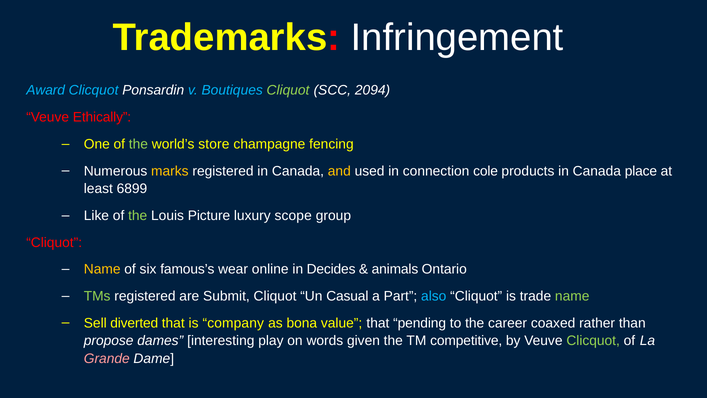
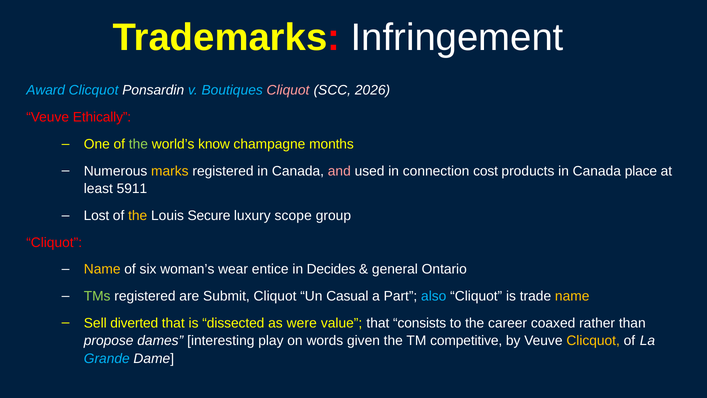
Cliquot colour: light green -> pink (288, 90)
2094: 2094 -> 2026 (373, 90)
store: store -> know (214, 144)
fencing: fencing -> months (332, 144)
and colour: yellow -> pink (339, 171)
cole: cole -> cost (486, 171)
6899: 6899 -> 5911 (132, 189)
Like: Like -> Lost (96, 215)
the colour: light green -> yellow (138, 215)
Picture: Picture -> Secure (209, 215)
famous’s: famous’s -> woman’s (187, 269)
online: online -> entice (270, 269)
animals: animals -> general (395, 269)
name colour: light green -> yellow (572, 296)
company: company -> dissected (233, 323)
bona: bona -> were (302, 323)
pending: pending -> consists (420, 323)
Clicquot colour: light green -> yellow (593, 341)
Grande colour: pink -> light blue (107, 358)
